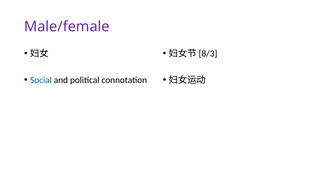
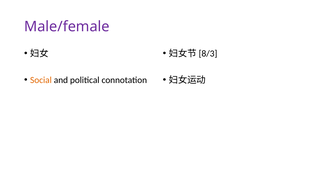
Social colour: blue -> orange (41, 80)
